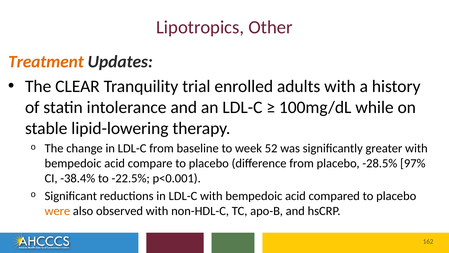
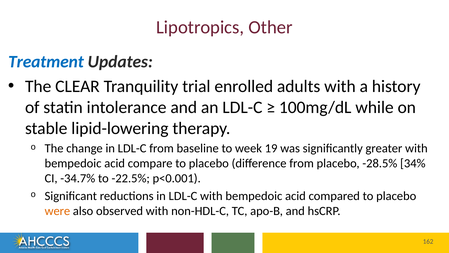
Treatment colour: orange -> blue (46, 62)
52: 52 -> 19 (271, 148)
97%: 97% -> 34% (413, 163)
-38.4%: -38.4% -> -34.7% (78, 178)
